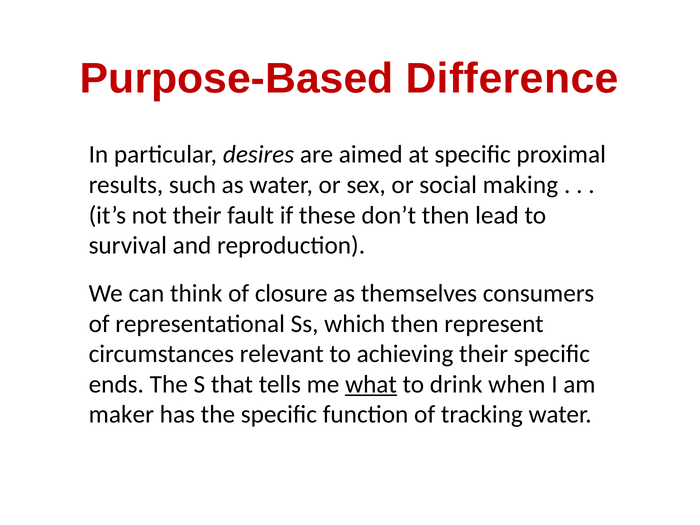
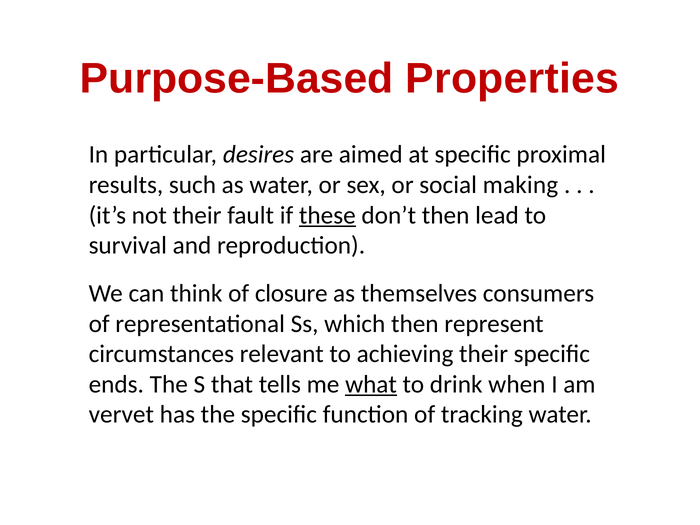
Difference: Difference -> Properties (512, 79)
these underline: none -> present (327, 215)
maker: maker -> vervet (121, 415)
